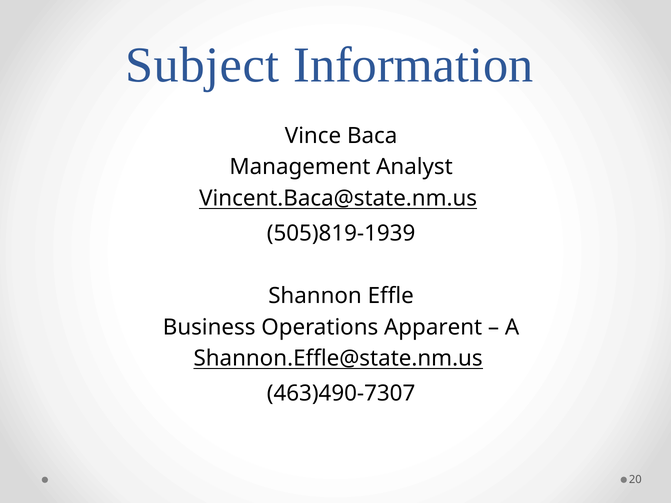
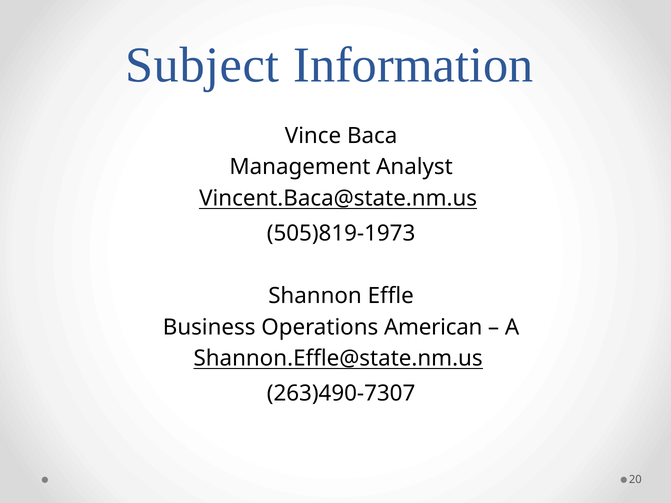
505)819-1939: 505)819-1939 -> 505)819-1973 (341, 233)
Apparent: Apparent -> American (433, 327)
463)490-7307: 463)490-7307 -> 263)490-7307 (341, 394)
